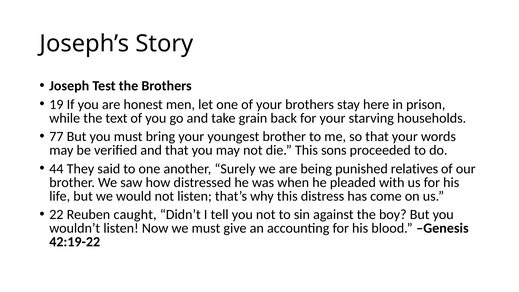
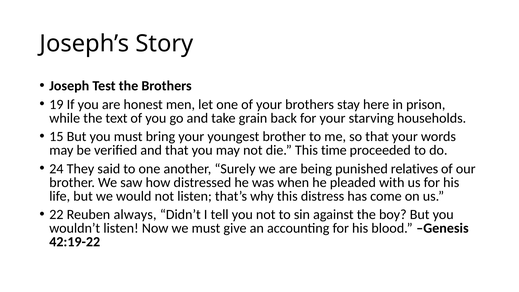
77: 77 -> 15 (56, 137)
sons: sons -> time (334, 150)
44: 44 -> 24 (56, 169)
caught: caught -> always (135, 215)
